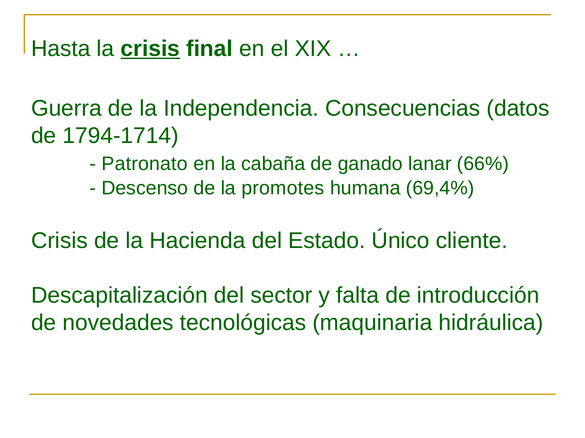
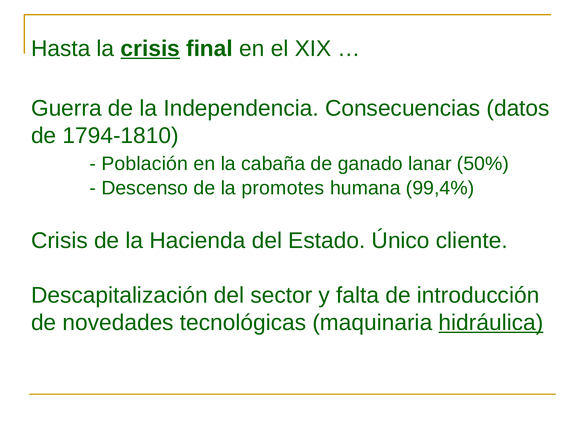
1794-1714: 1794-1714 -> 1794-1810 (121, 136)
Patronato: Patronato -> Población (145, 164)
66%: 66% -> 50% (483, 164)
69,4%: 69,4% -> 99,4% (440, 188)
hidráulica underline: none -> present (491, 323)
